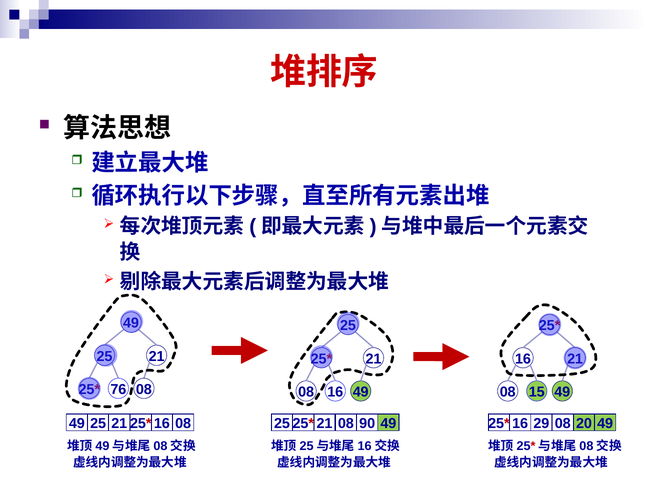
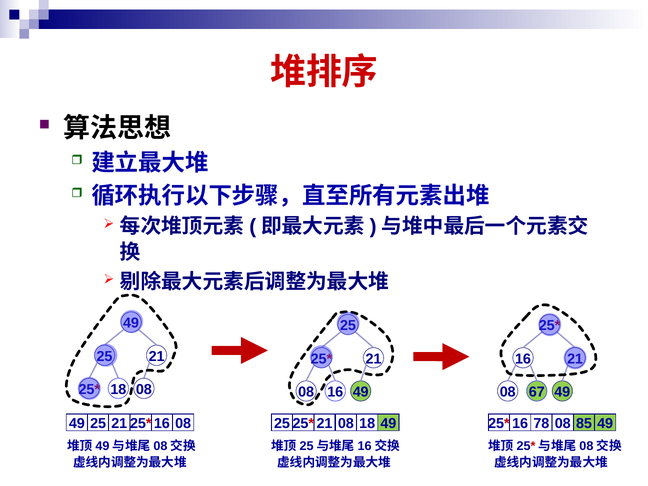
76: 76 -> 18 (118, 389)
15: 15 -> 67 (537, 392)
08 90: 90 -> 18 (367, 423)
29: 29 -> 78 (541, 423)
20: 20 -> 85 (584, 423)
